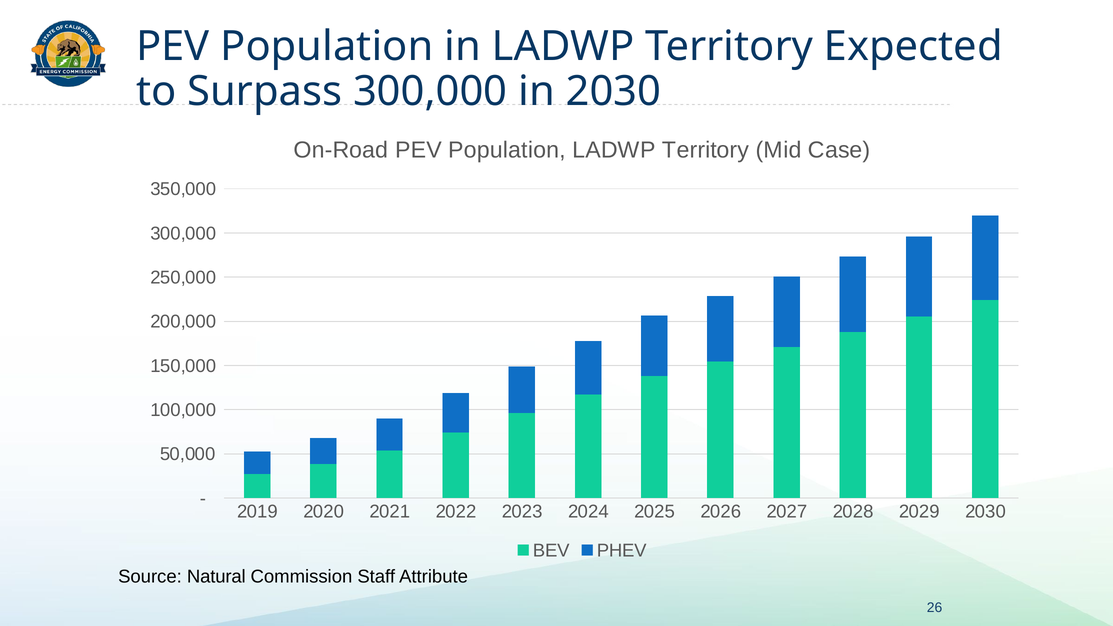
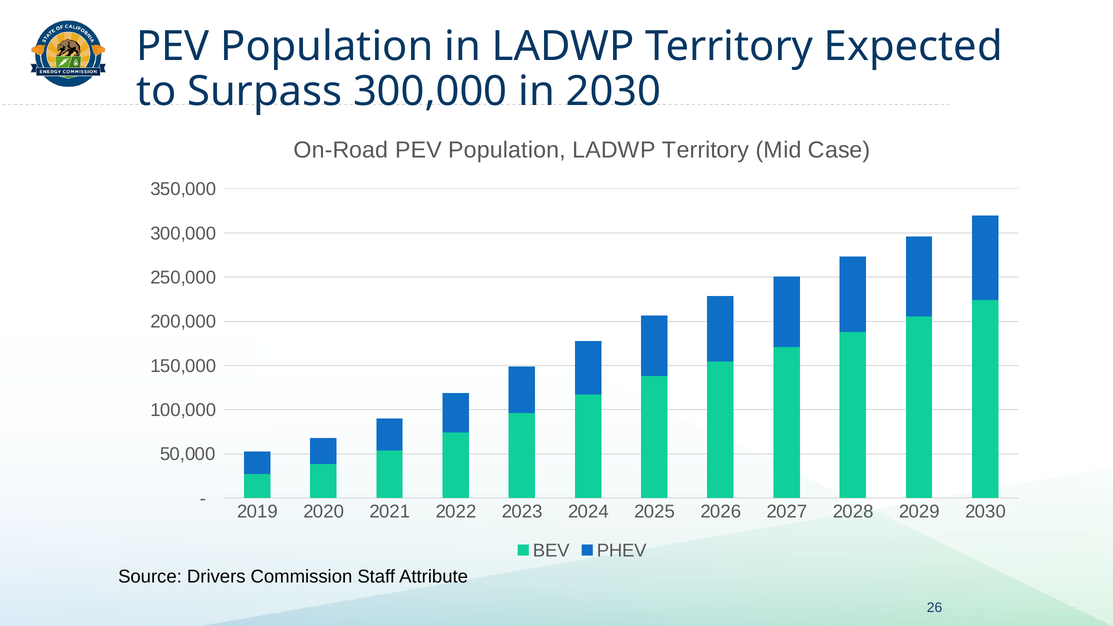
Natural: Natural -> Drivers (216, 577)
